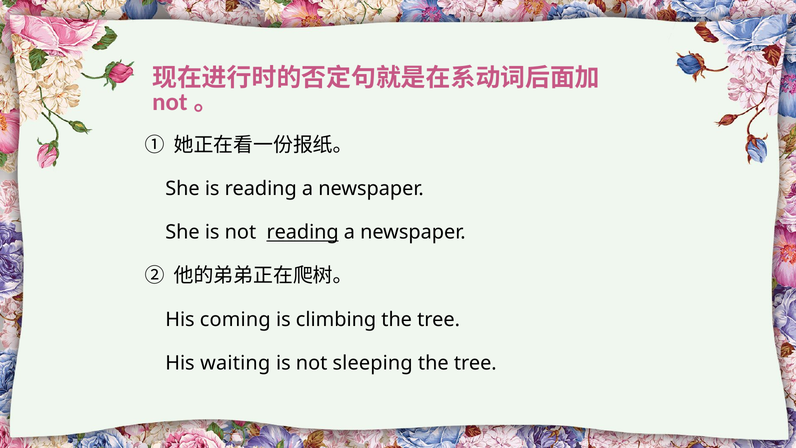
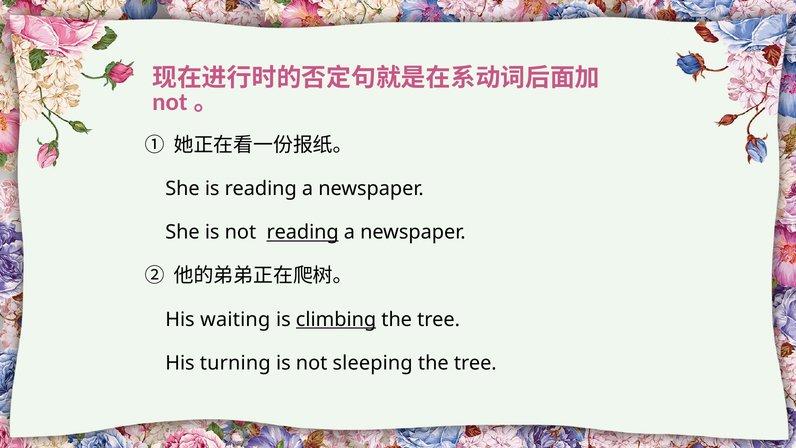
coming: coming -> waiting (235, 319)
climbing underline: none -> present (336, 319)
waiting: waiting -> turning (235, 363)
